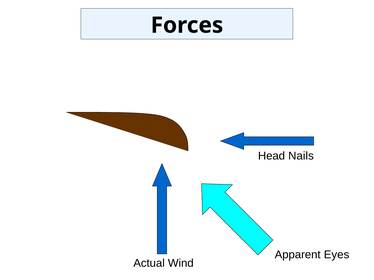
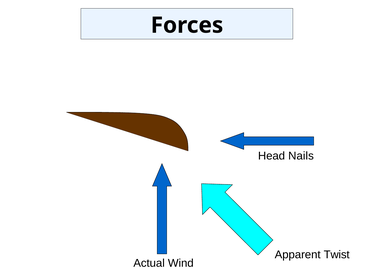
Eyes: Eyes -> Twist (337, 255)
